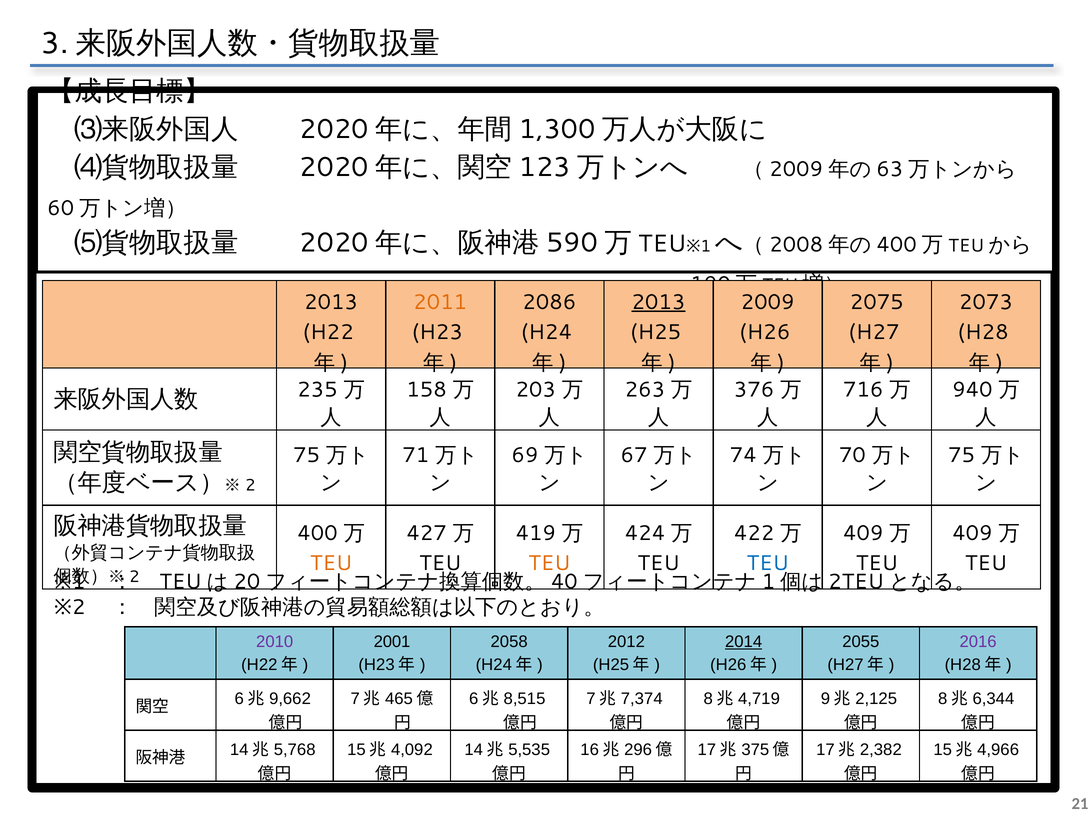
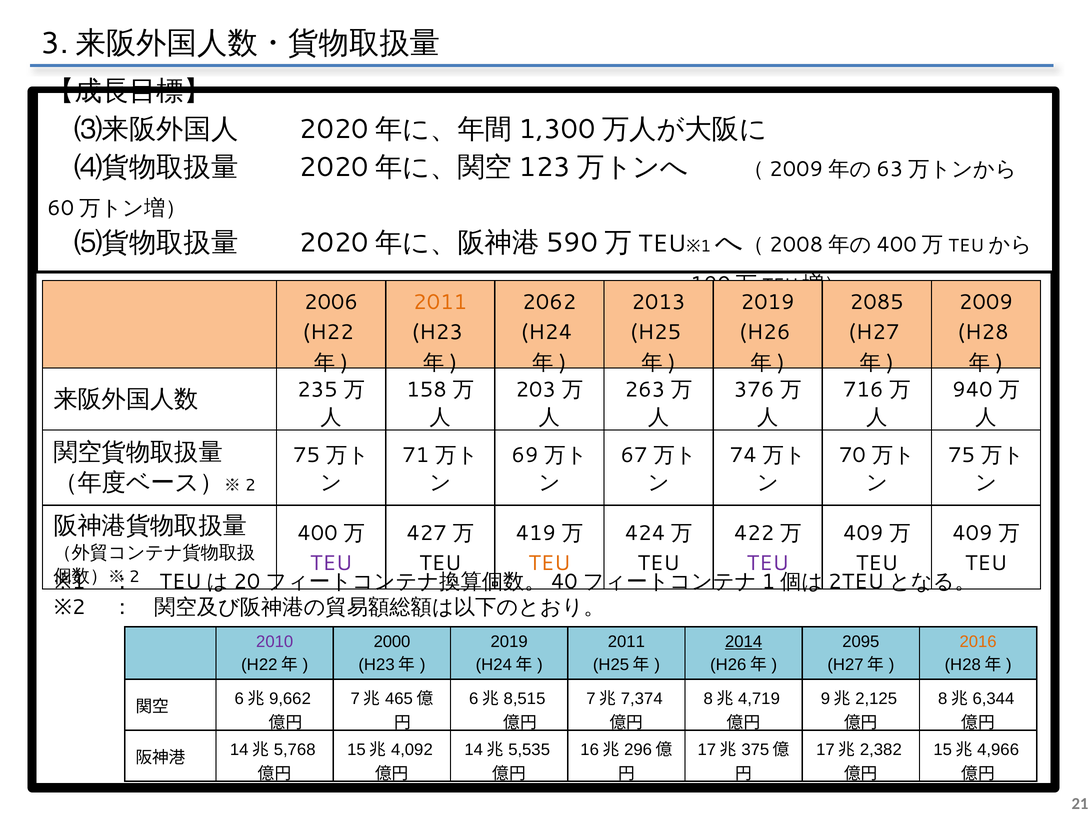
2013: 2013 -> 2006 (331, 302)
2086: 2086 -> 2062 (549, 302)
2013 underline: present -> none (658, 302)
2009: 2009 -> 2019 (768, 302)
2075: 2075 -> 2085 (877, 302)
2073: 2073 -> 2009 (986, 302)
TEU colour: orange -> purple (331, 563)
TEU colour: blue -> purple (768, 563)
2001: 2001 -> 2000 (392, 642)
2058: 2058 -> 2019 (509, 642)
2012: 2012 -> 2011 (626, 642)
2055: 2055 -> 2095 (861, 642)
2016 colour: purple -> orange (978, 642)
